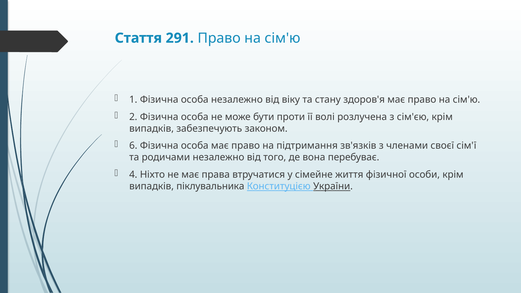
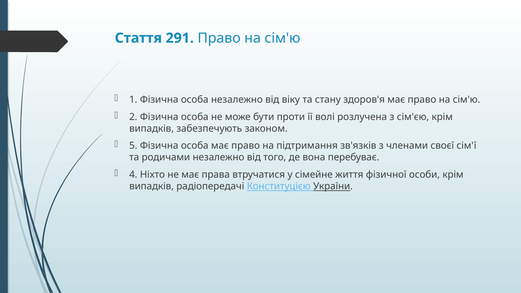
6: 6 -> 5 (133, 146)
піклувальника: піклувальника -> радіопередачі (210, 186)
